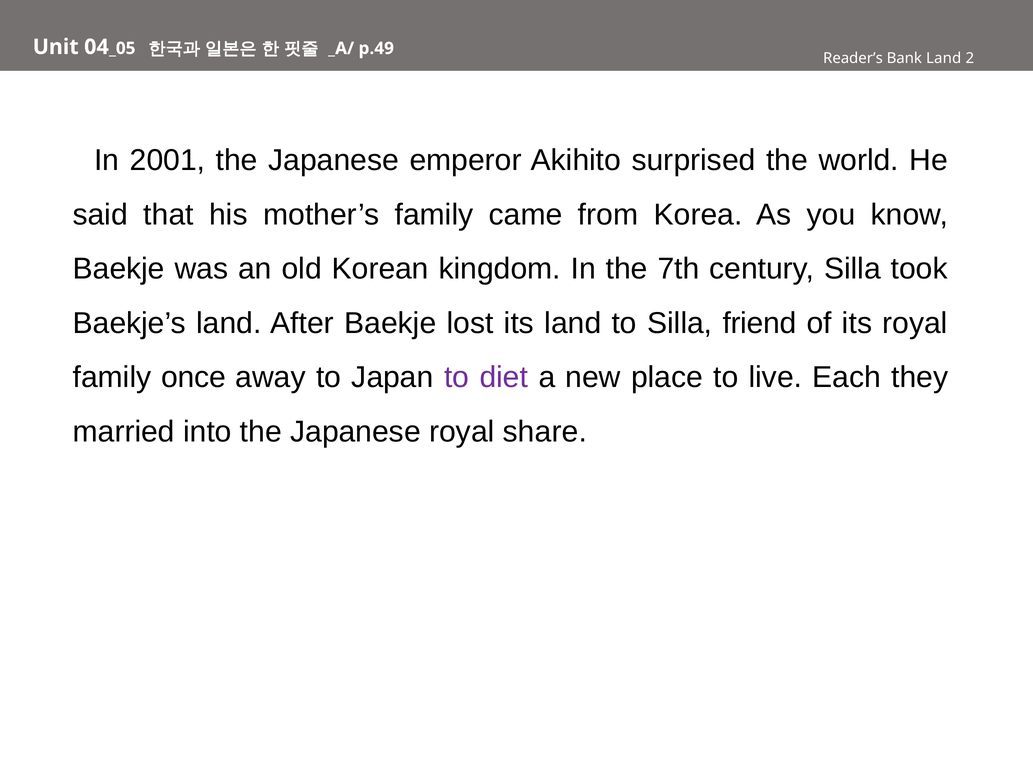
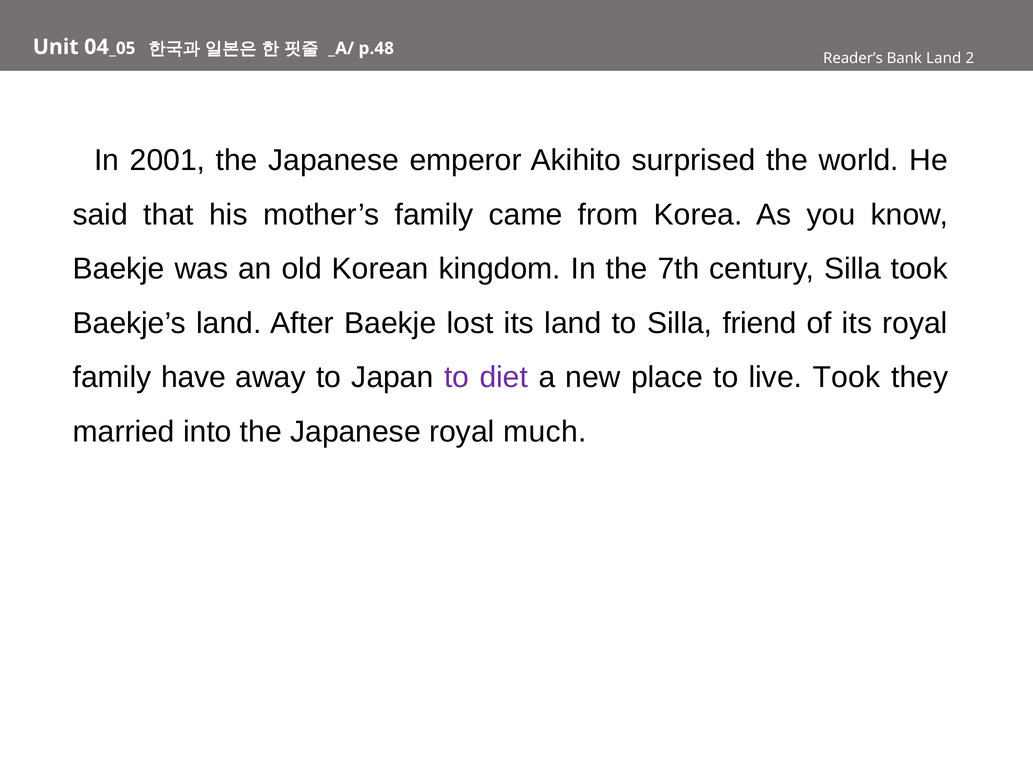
p.49: p.49 -> p.48 (376, 48)
once: once -> have (194, 377)
live Each: Each -> Took (847, 377)
share: share -> much (545, 432)
